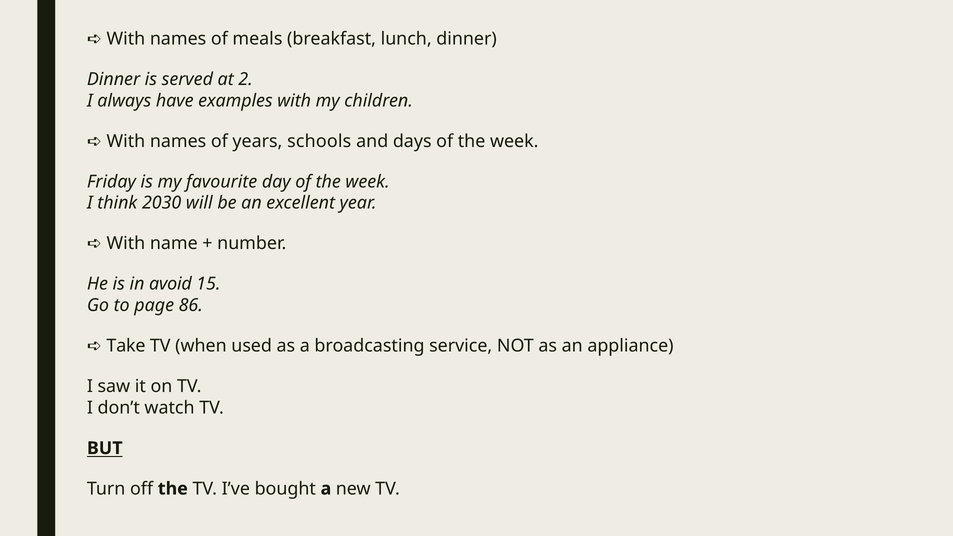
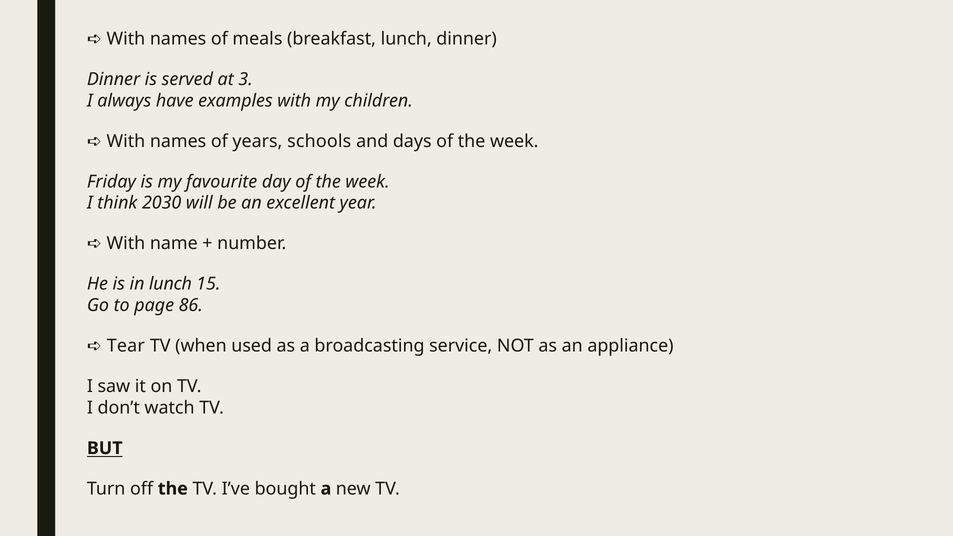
2: 2 -> 3 (246, 79)
in avoid: avoid -> lunch (170, 284)
Take: Take -> Tear (126, 346)
